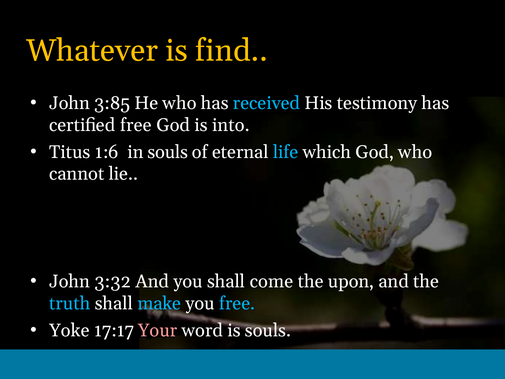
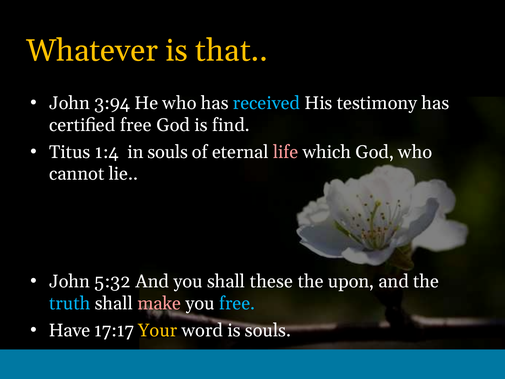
find: find -> that (231, 51)
3:85: 3:85 -> 3:94 (112, 103)
into: into -> find (231, 125)
1:6: 1:6 -> 1:4 (107, 152)
life colour: light blue -> pink (286, 152)
3:32: 3:32 -> 5:32 (113, 281)
come: come -> these (271, 281)
make colour: light blue -> pink (159, 303)
Yoke: Yoke -> Have (70, 330)
Your colour: pink -> yellow (158, 330)
